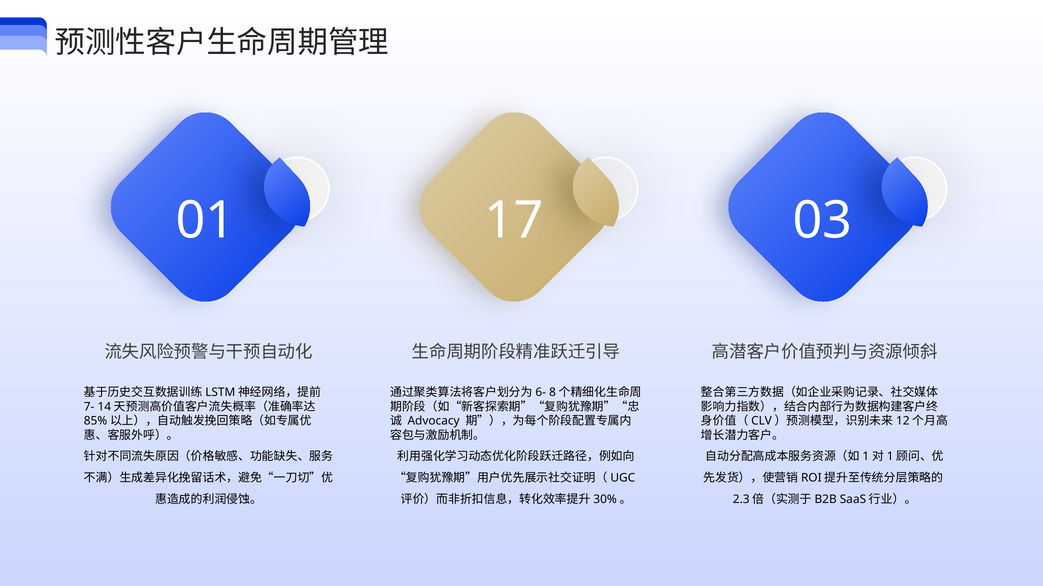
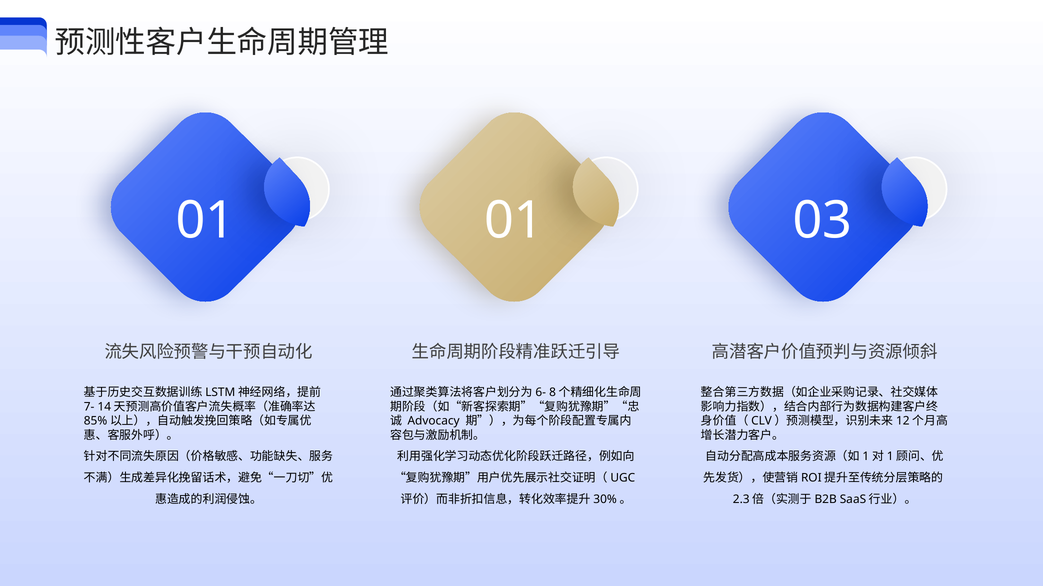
01 17: 17 -> 01 (514, 221)
